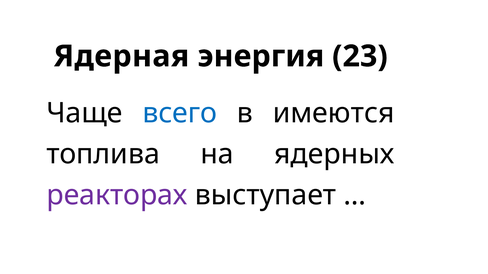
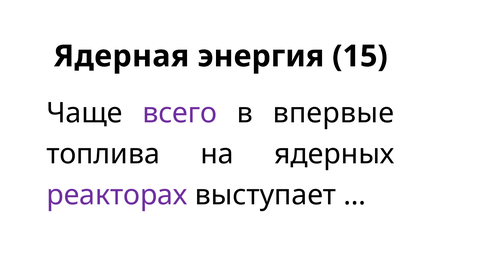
23: 23 -> 15 (360, 56)
всего colour: blue -> purple (180, 113)
имеются: имеются -> впервые (333, 113)
